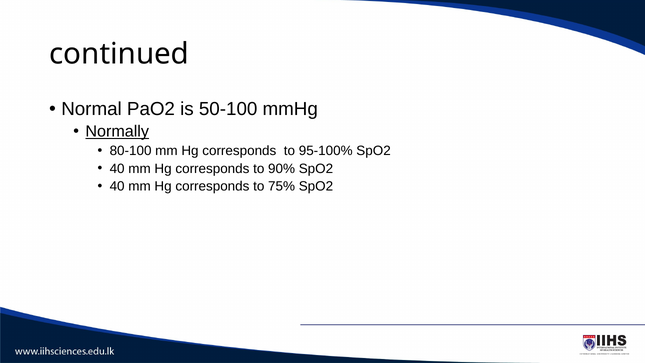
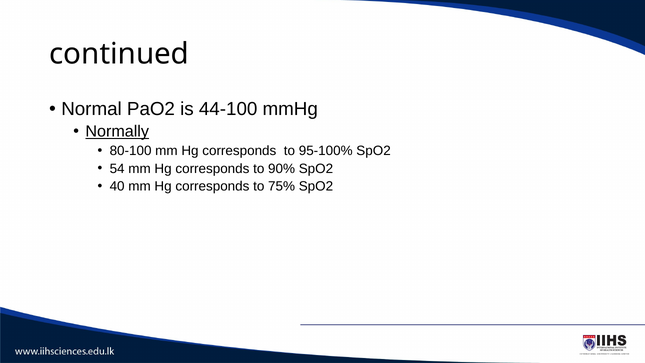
50-100: 50-100 -> 44-100 (228, 109)
40: 40 -> 54 (117, 168)
